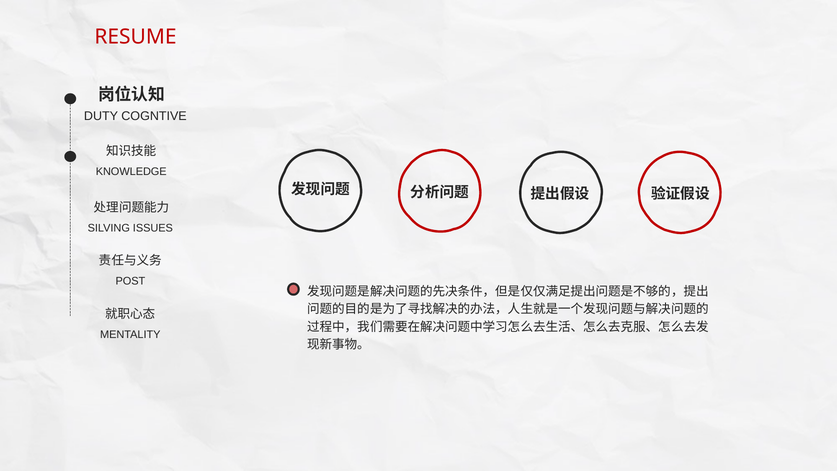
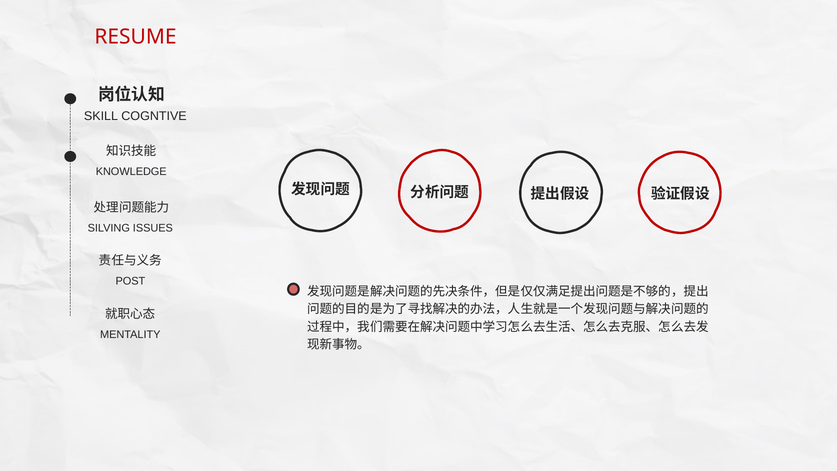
DUTY: DUTY -> SKILL (101, 116)
